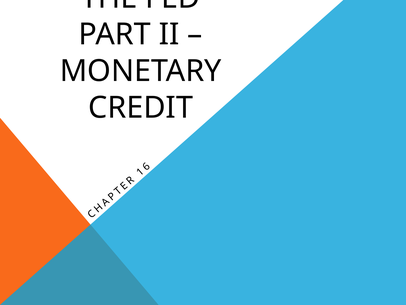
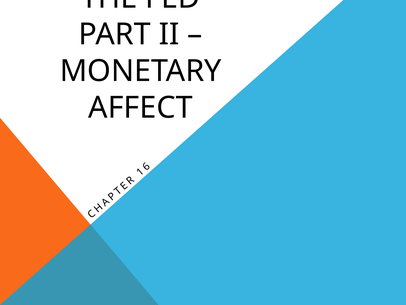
CREDIT: CREDIT -> AFFECT (141, 107)
